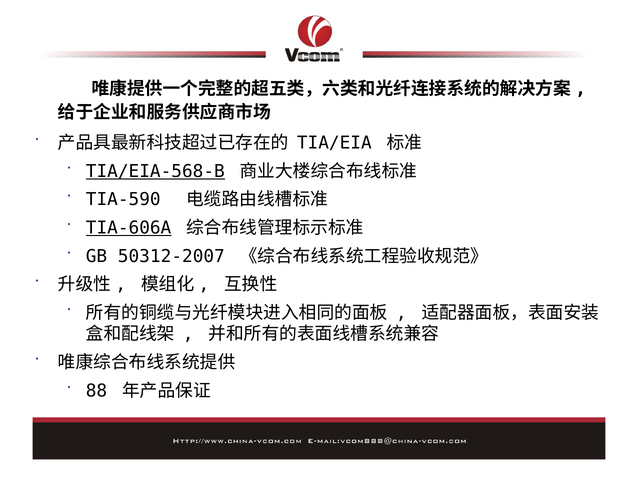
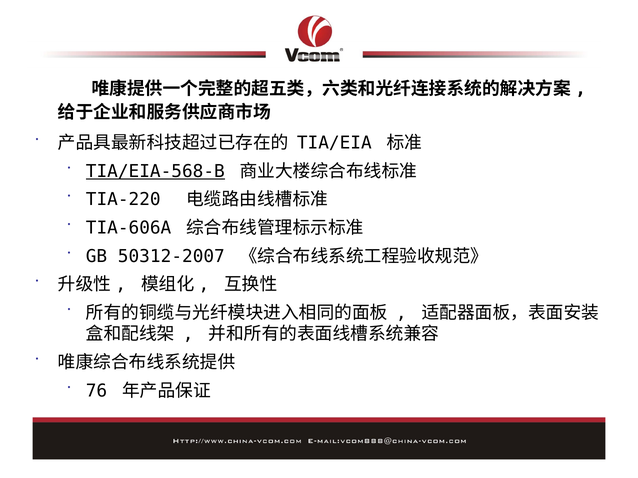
TIA-590: TIA-590 -> TIA-220 (123, 200)
TIA-606A underline: present -> none (129, 228)
88: 88 -> 76 (96, 391)
